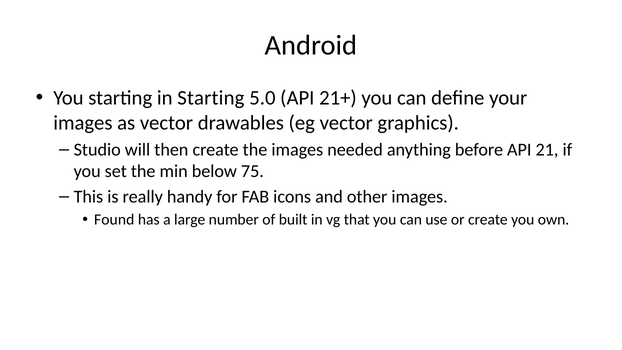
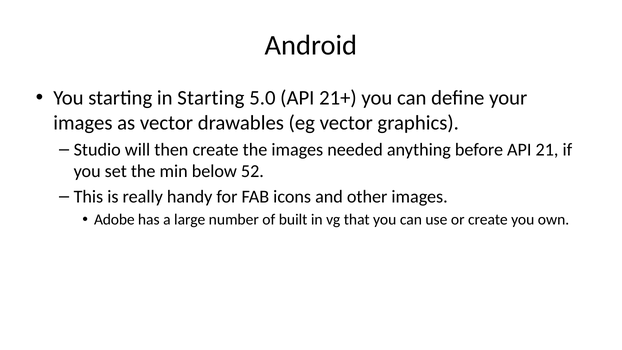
75: 75 -> 52 (252, 171)
Found: Found -> Adobe (114, 220)
